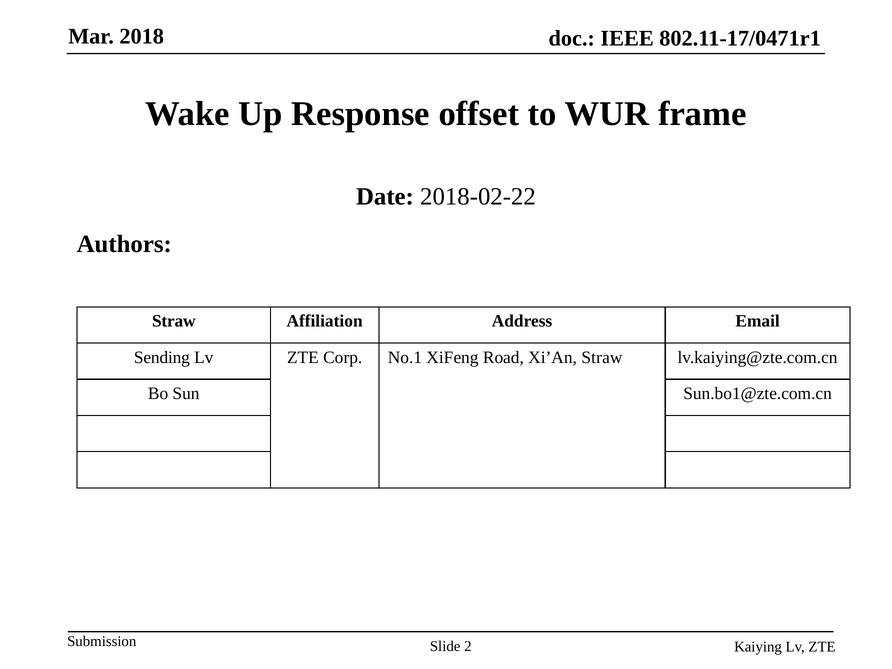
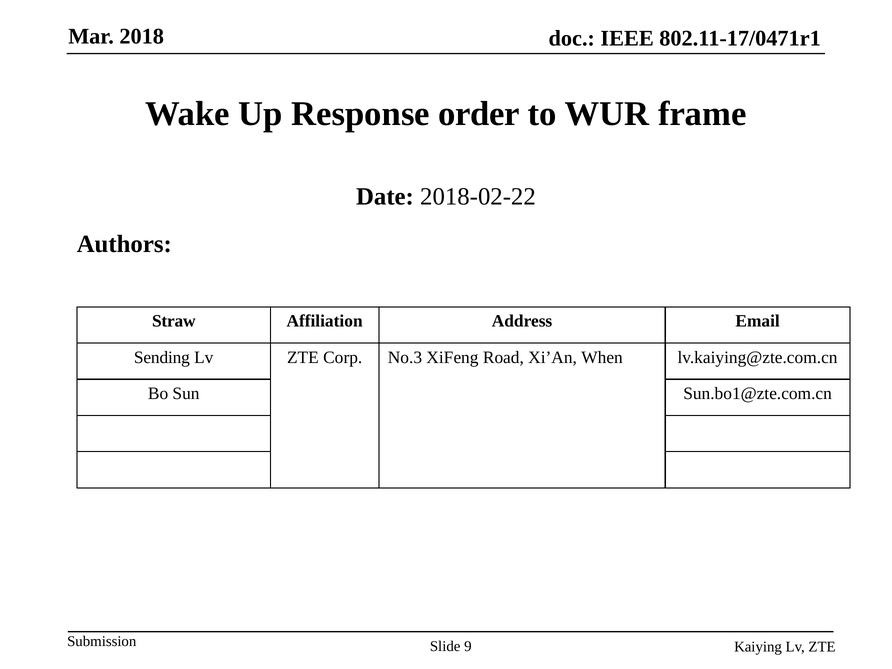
offset: offset -> order (479, 114)
No.1: No.1 -> No.3 (405, 357)
Xi’An Straw: Straw -> When (602, 357)
2: 2 -> 9 (468, 646)
